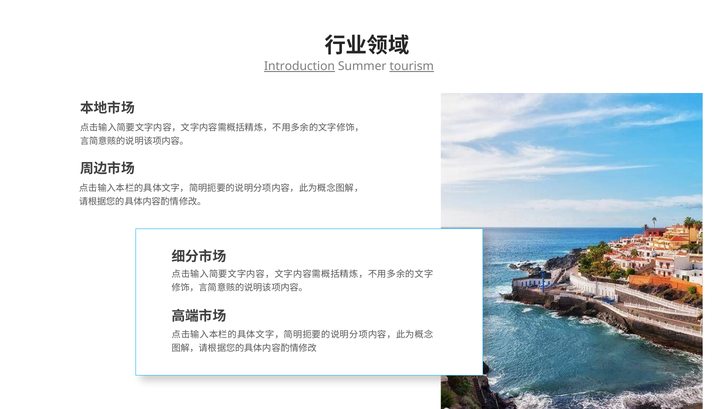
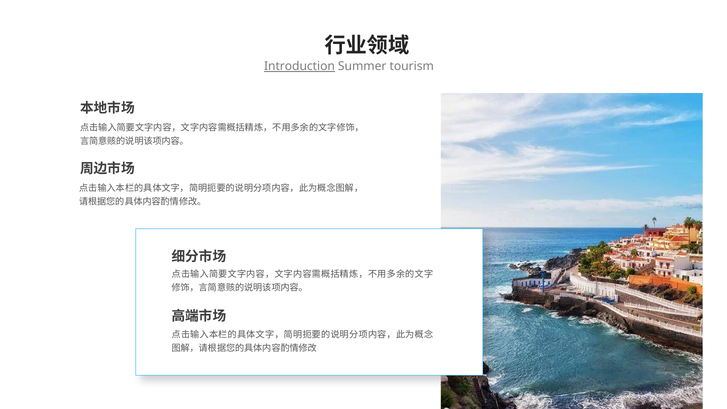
tourism underline: present -> none (412, 66)
